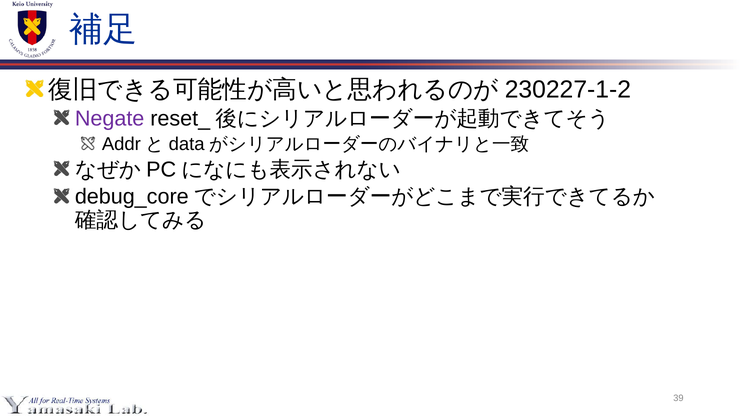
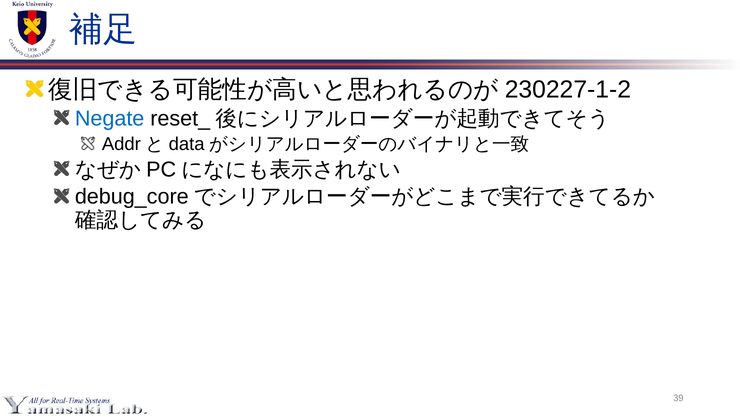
Negate colour: purple -> blue (110, 118)
